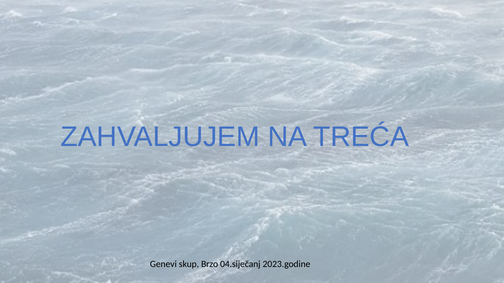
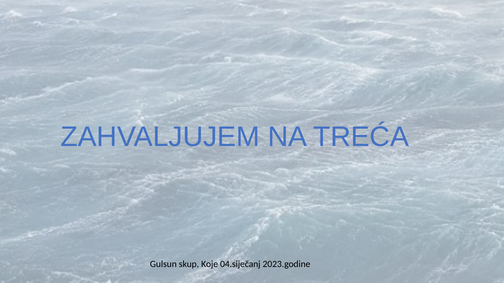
Genevi: Genevi -> Gulsun (163, 265)
Brzo: Brzo -> Koje (210, 265)
